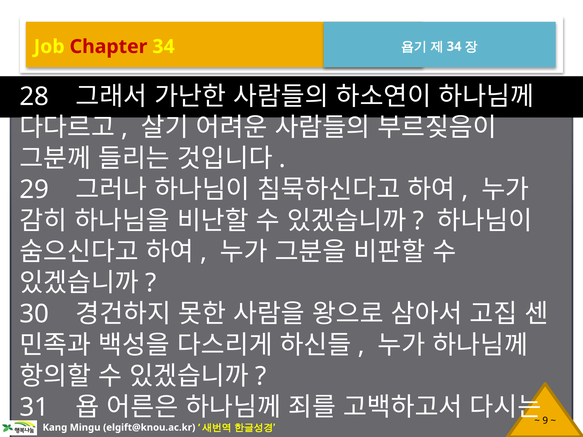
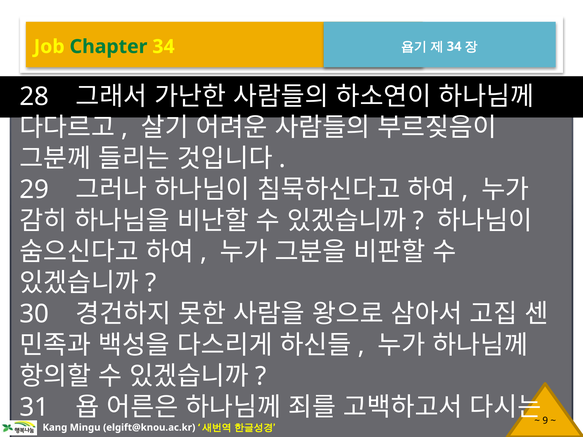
Chapter colour: red -> green (108, 47)
